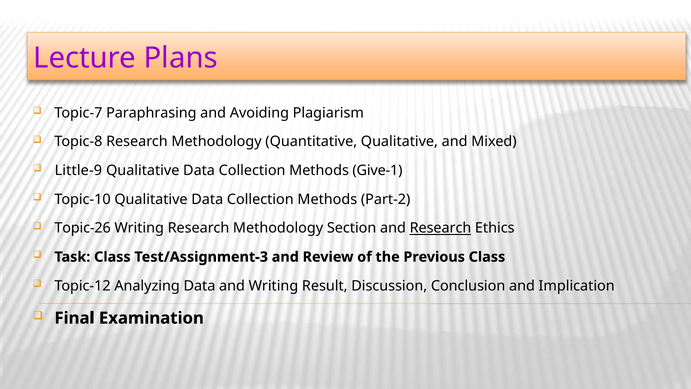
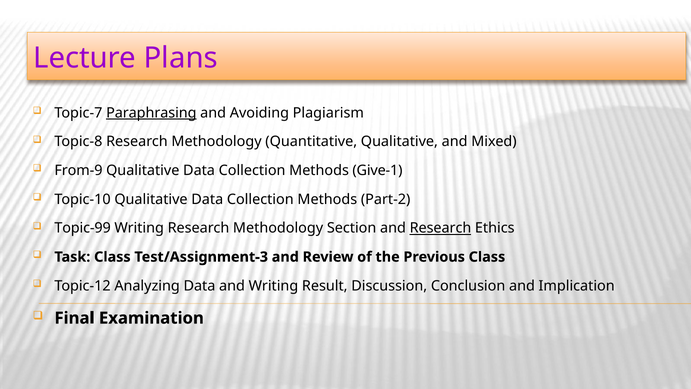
Paraphrasing underline: none -> present (151, 113)
Little-9: Little-9 -> From-9 (78, 170)
Topic-26: Topic-26 -> Topic-99 (83, 228)
